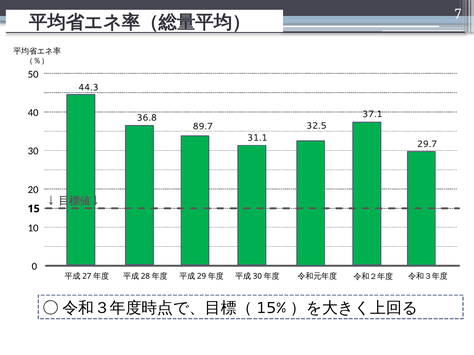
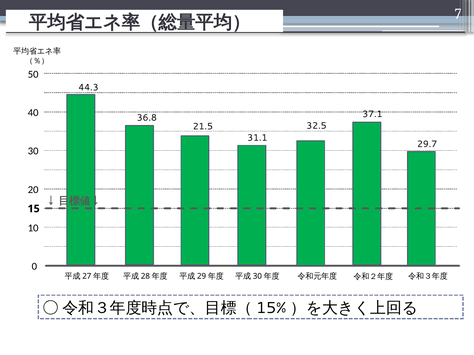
89.7: 89.7 -> 21.5 (203, 127)
